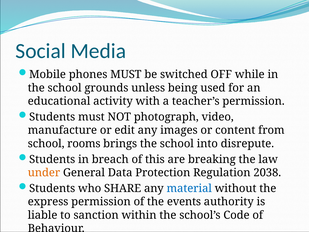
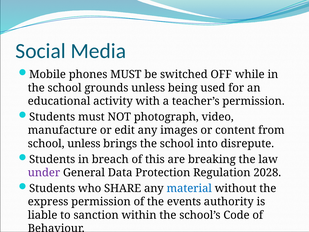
school rooms: rooms -> unless (84, 144)
under colour: orange -> purple (44, 173)
2038: 2038 -> 2028 (267, 173)
